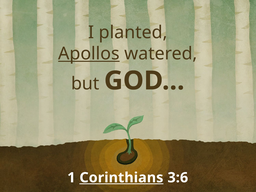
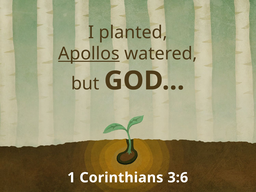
Corinthians underline: present -> none (121, 178)
